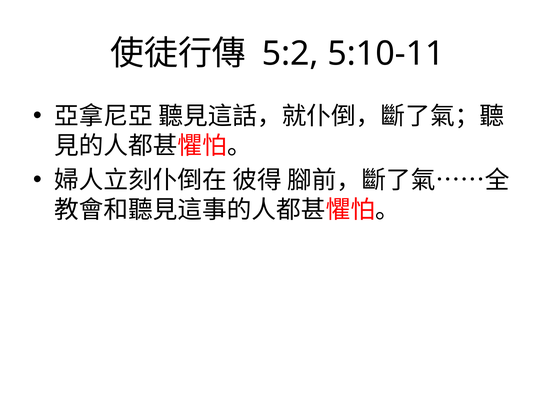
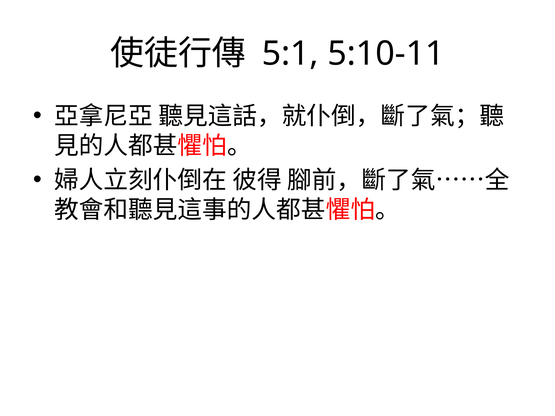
5:2: 5:2 -> 5:1 (290, 54)
